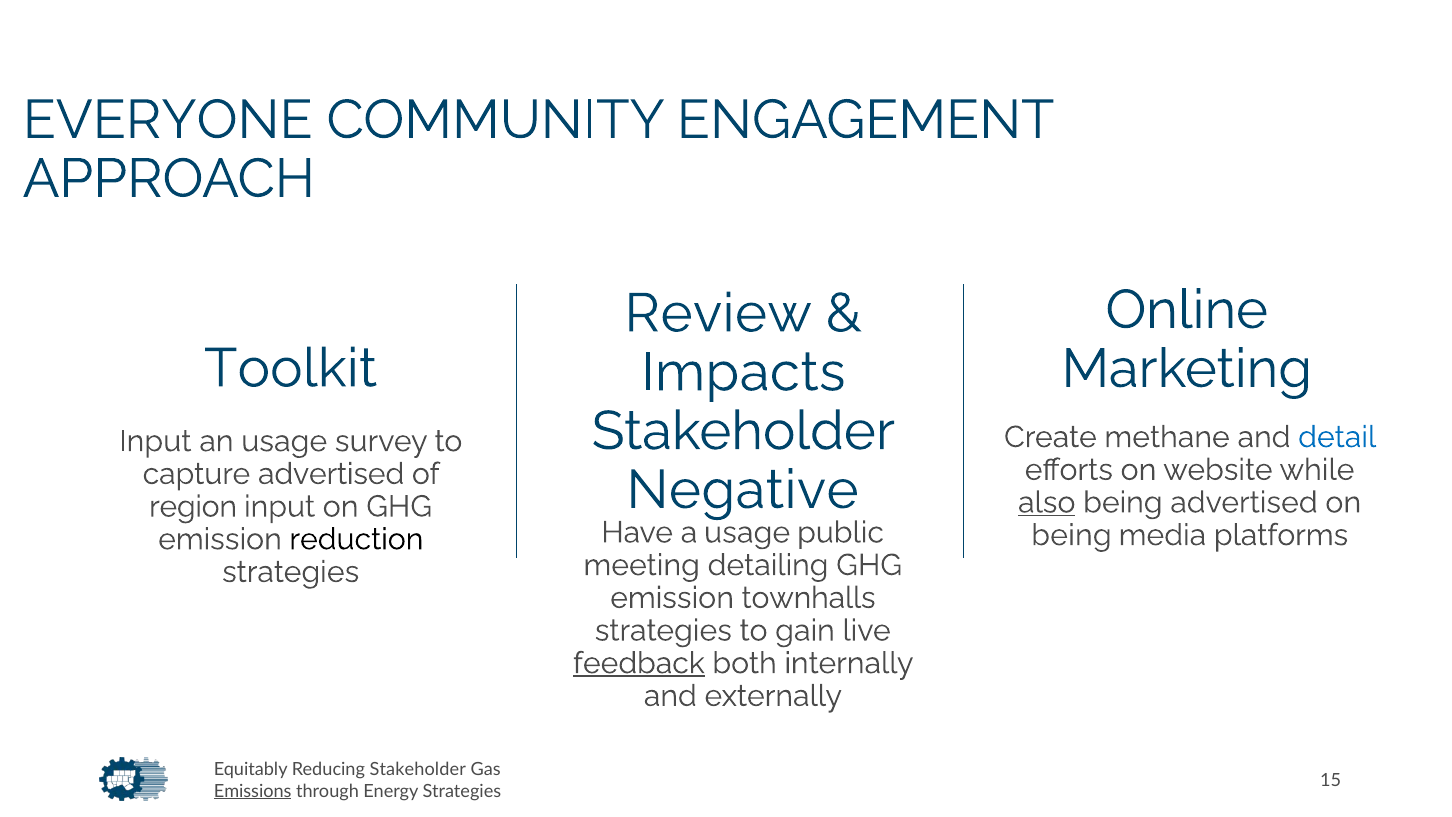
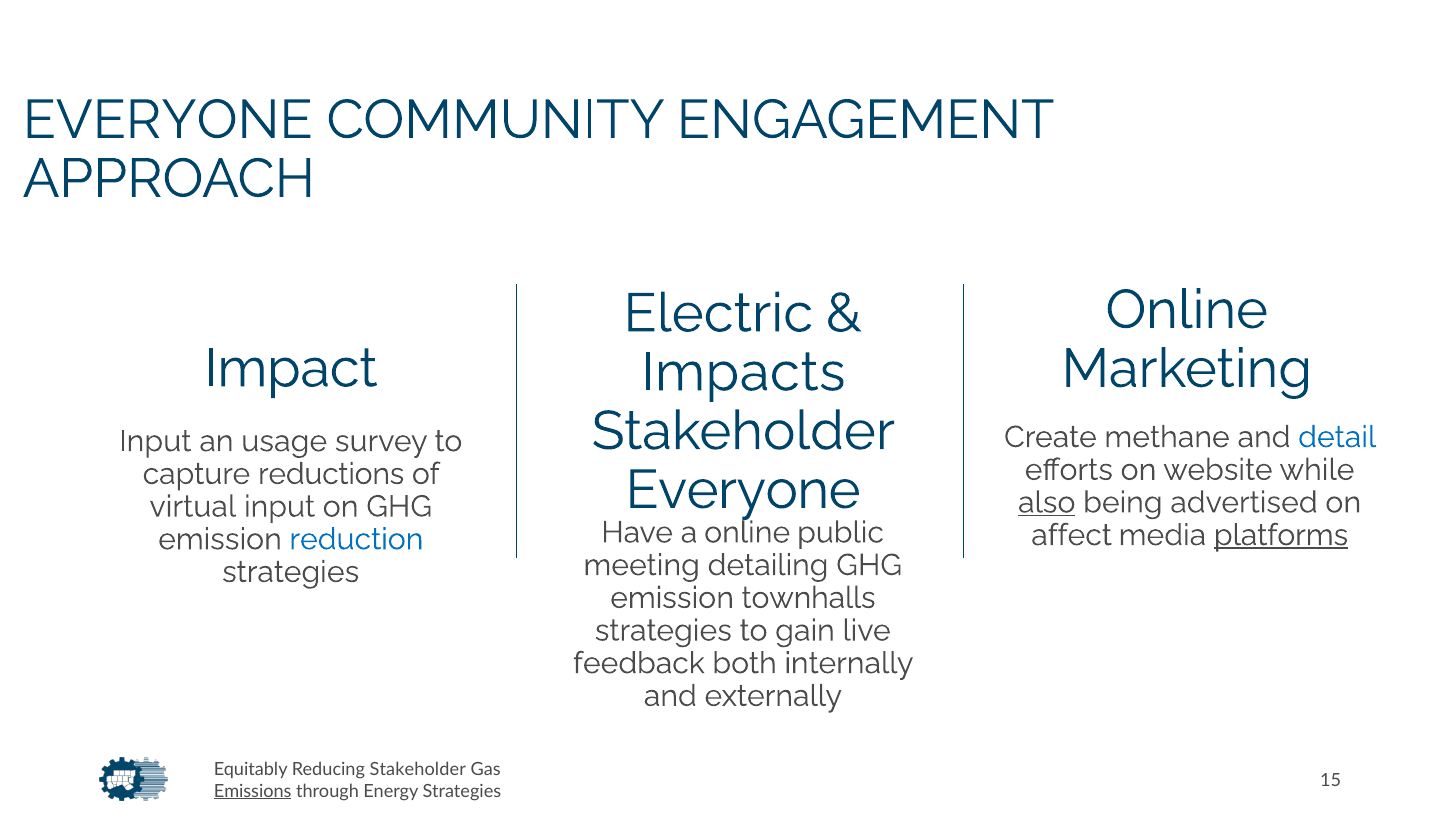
Review: Review -> Electric (718, 313)
Toolkit: Toolkit -> Impact (291, 368)
capture advertised: advertised -> reductions (331, 474)
Negative: Negative -> Everyone (743, 490)
region: region -> virtual (193, 506)
a usage: usage -> online (747, 532)
being: being -> affect (1072, 535)
platforms underline: none -> present (1281, 535)
reduction colour: black -> blue (356, 539)
feedback underline: present -> none (639, 663)
